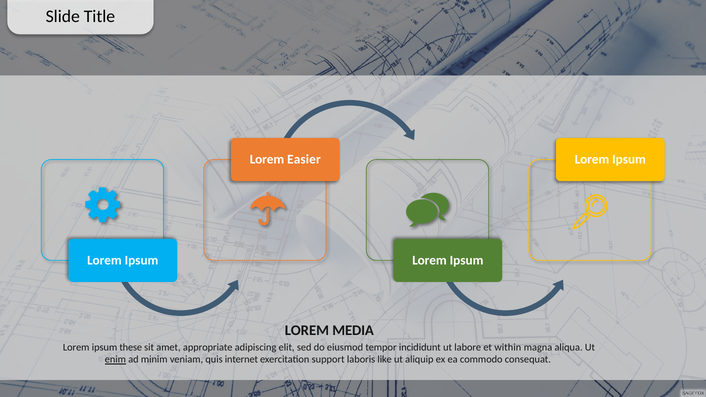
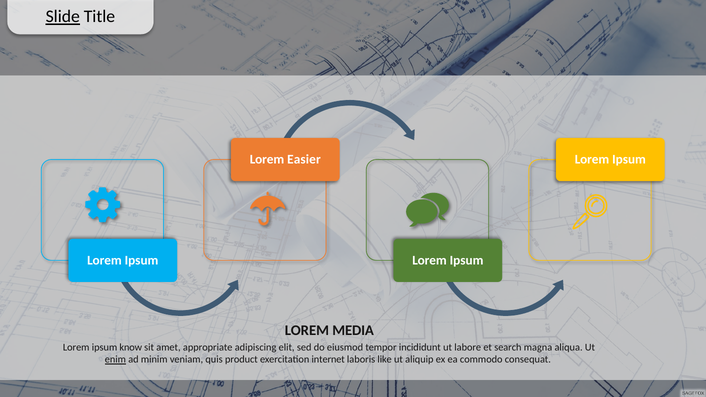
Slide underline: none -> present (63, 17)
these: these -> know (131, 347)
within: within -> search (508, 347)
internet: internet -> product (241, 360)
support: support -> internet (328, 360)
